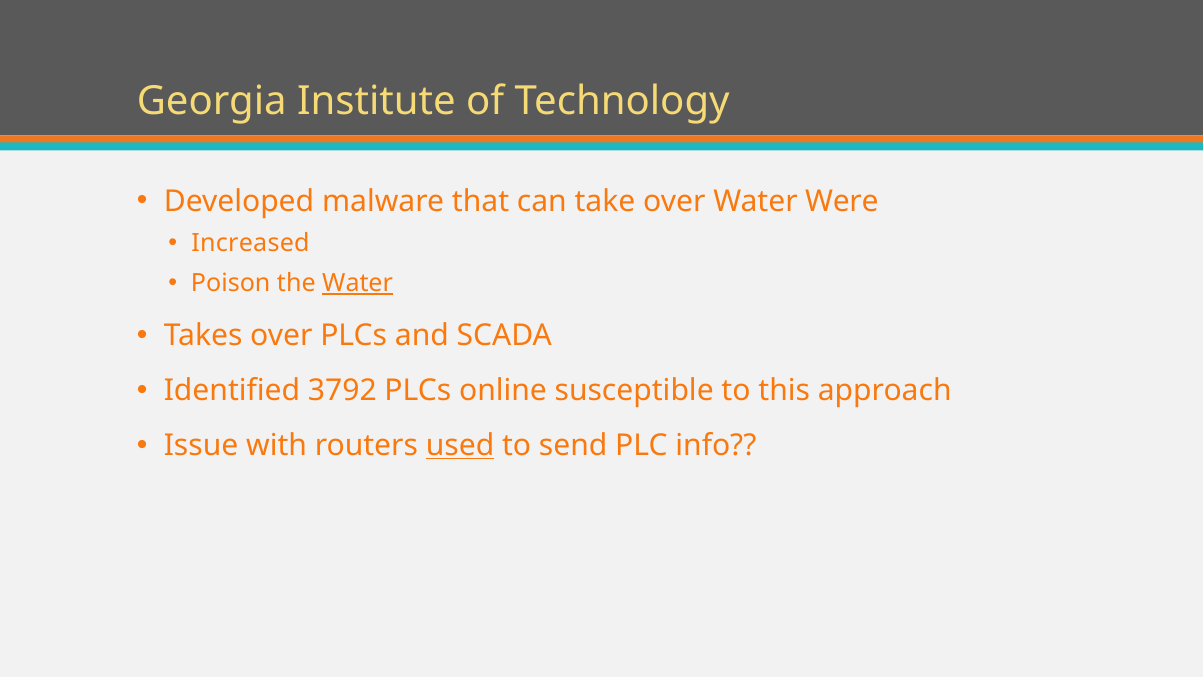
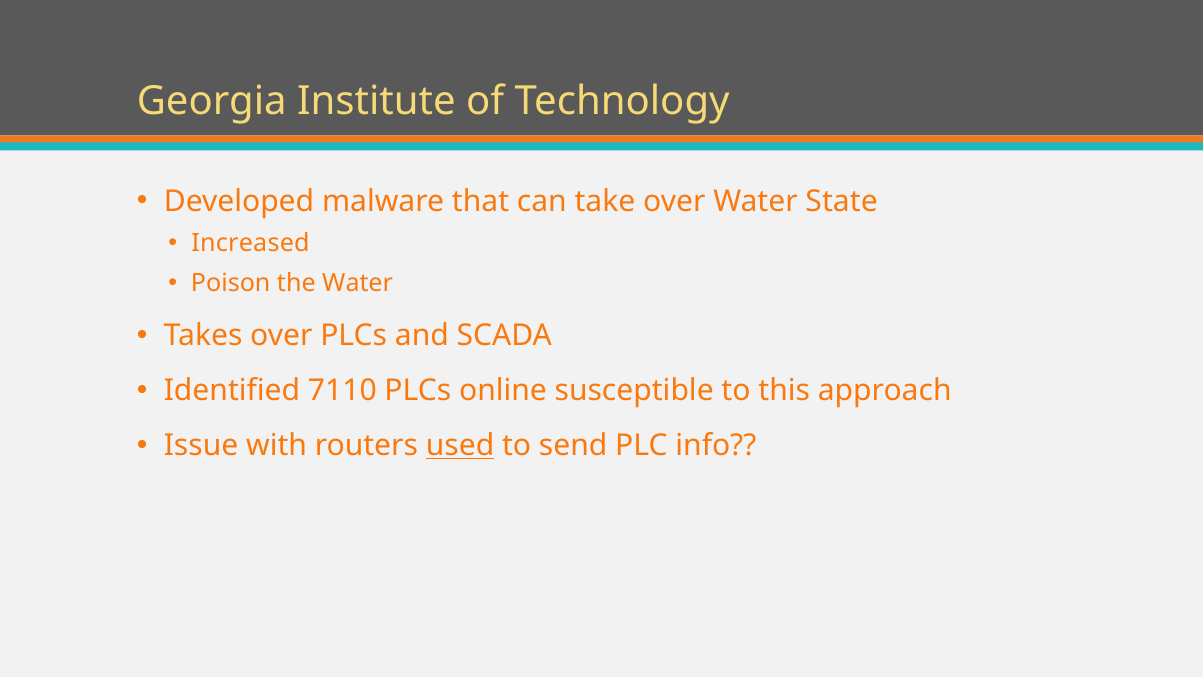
Were: Were -> State (842, 201)
Water underline: present -> none (358, 283)
3792: 3792 -> 7110 (342, 390)
